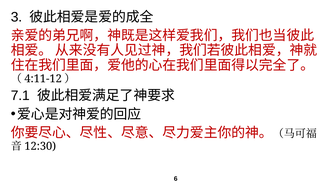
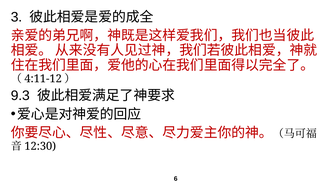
7.1: 7.1 -> 9.3 (20, 96)
